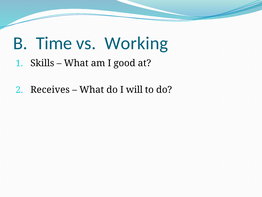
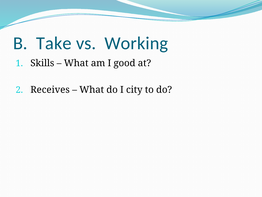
Time: Time -> Take (54, 43)
will: will -> city (134, 90)
